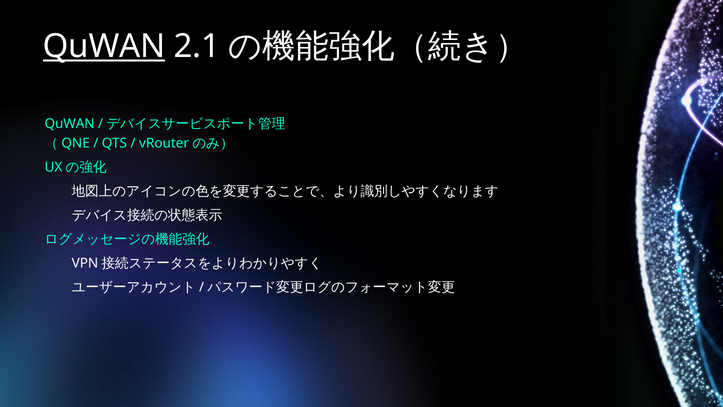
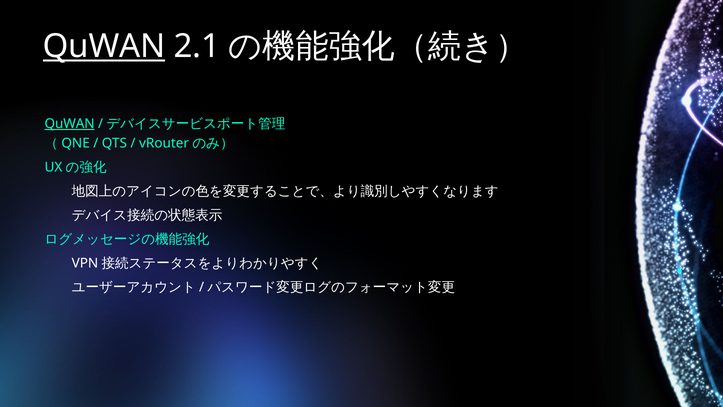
QuWAN underline: none -> present (70, 123)
